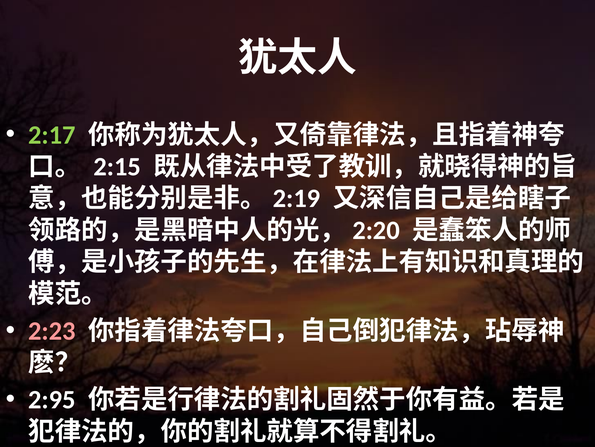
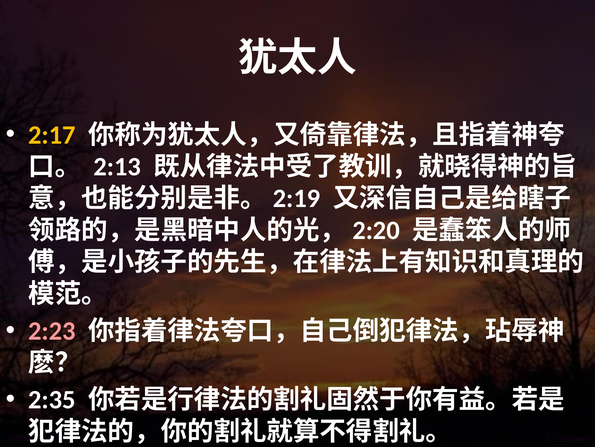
2:17 colour: light green -> yellow (52, 135)
2:15: 2:15 -> 2:13 (117, 166)
2:95: 2:95 -> 2:35 (52, 399)
